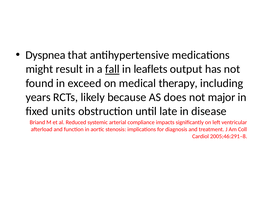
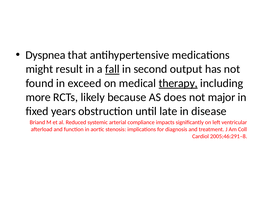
leaflets: leaflets -> second (150, 69)
therapy underline: none -> present (178, 83)
years: years -> more (38, 97)
units: units -> years (63, 111)
